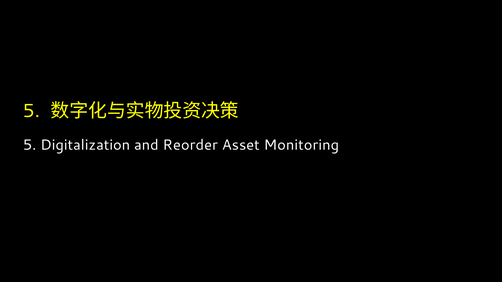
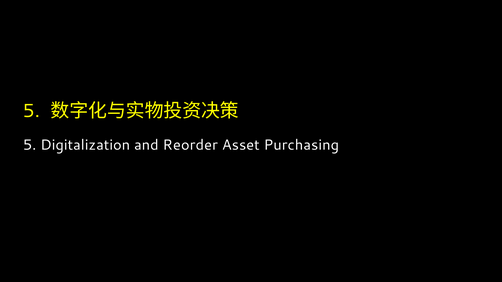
Monitoring: Monitoring -> Purchasing (301, 145)
